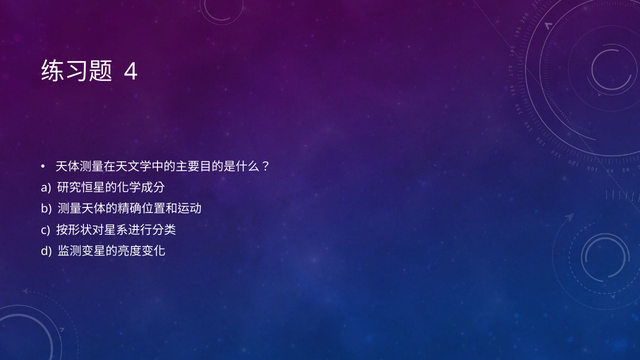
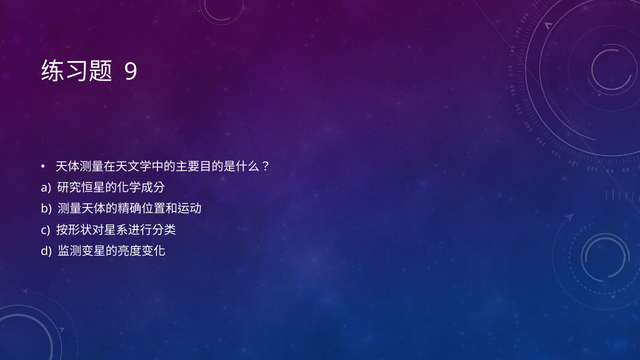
4: 4 -> 9 (131, 72)
